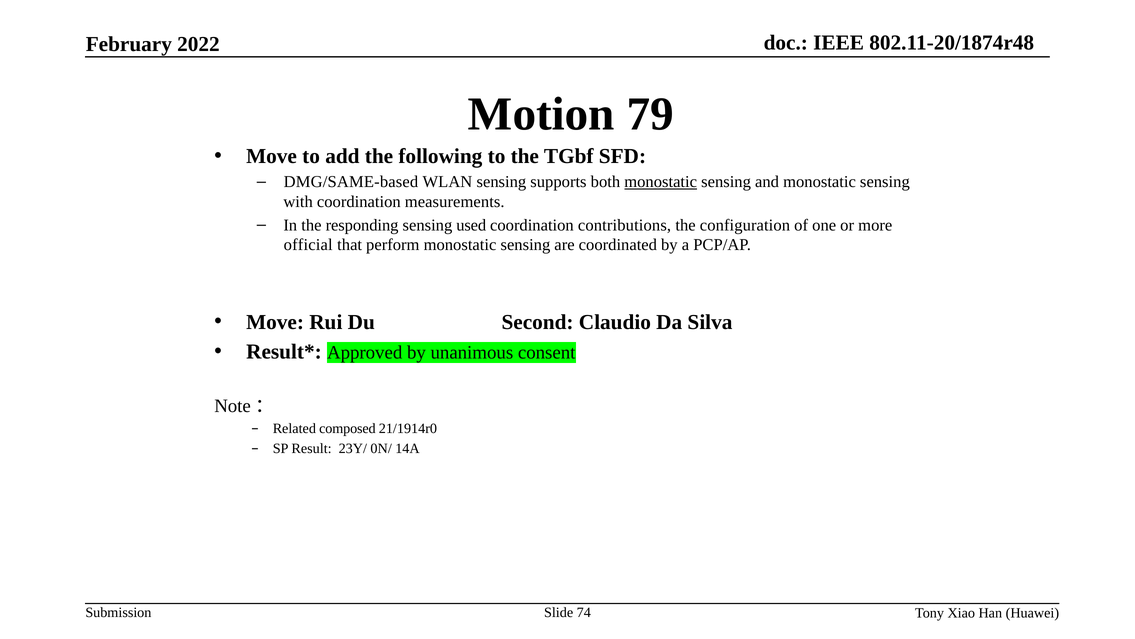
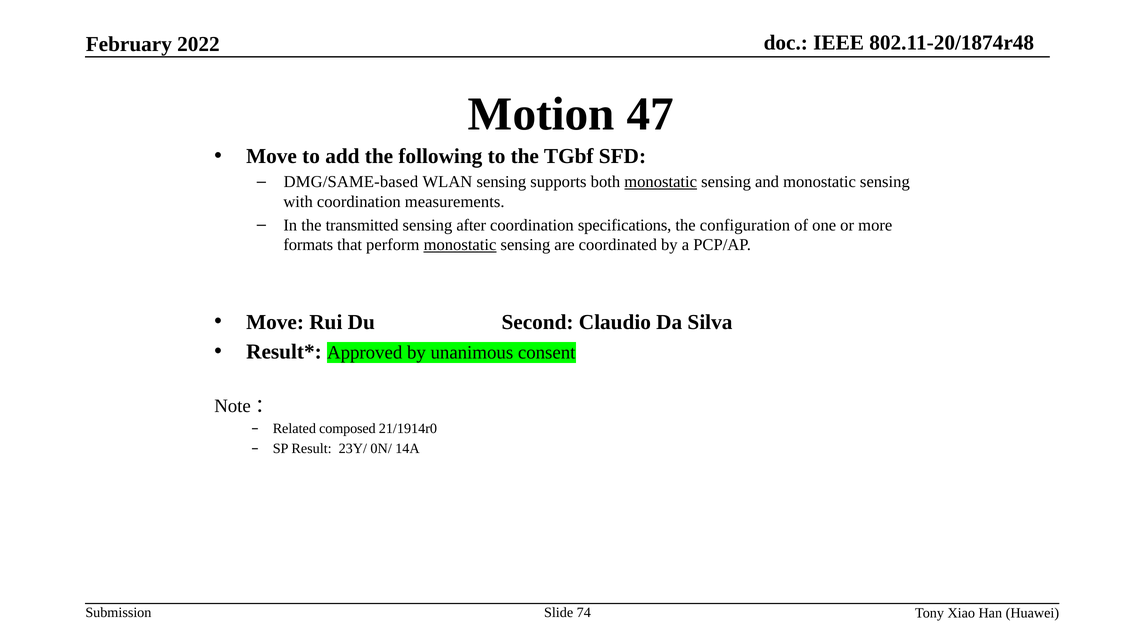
79: 79 -> 47 (650, 114)
responding: responding -> transmitted (362, 225)
used: used -> after (471, 225)
contributions: contributions -> specifications (625, 225)
official: official -> formats (308, 245)
monostatic underline: none -> present (460, 245)
